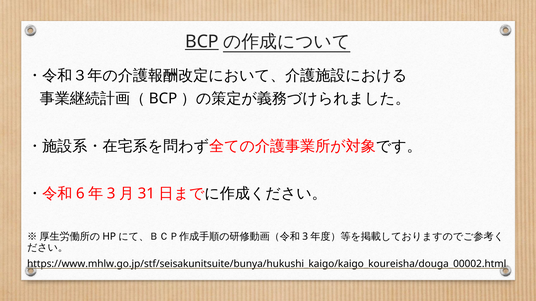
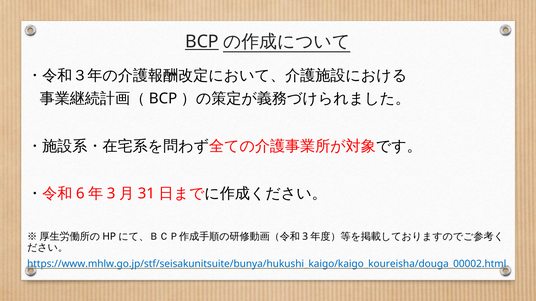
https://www.mhlw.go.jp/stf/seisakunitsuite/bunya/hukushi_kaigo/kaigo_koureisha/douga_00002.html colour: black -> blue (267, 264)
